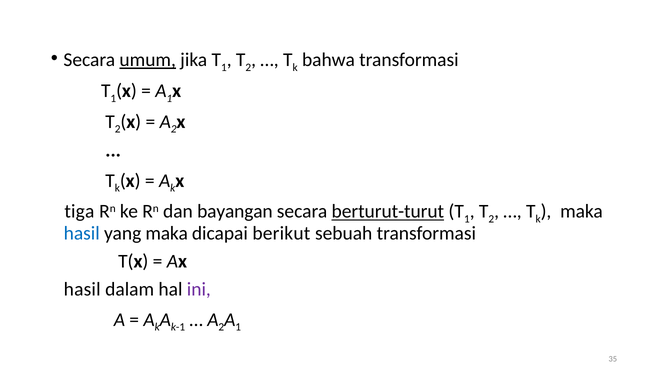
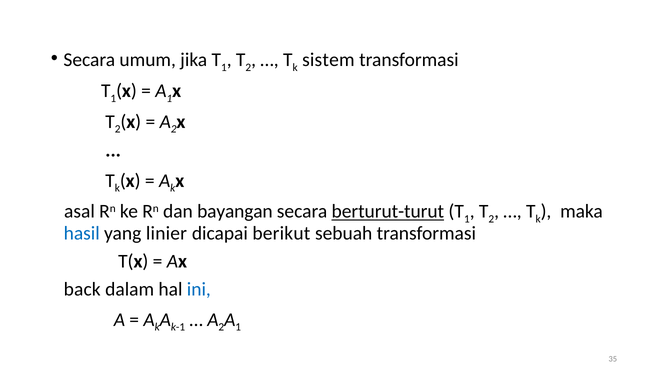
umum underline: present -> none (148, 60)
bahwa: bahwa -> sistem (328, 60)
tiga: tiga -> asal (79, 211)
yang maka: maka -> linier (166, 233)
hasil: hasil -> back (82, 289)
ini colour: purple -> blue (199, 289)
